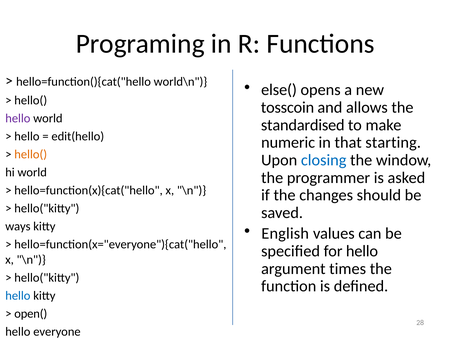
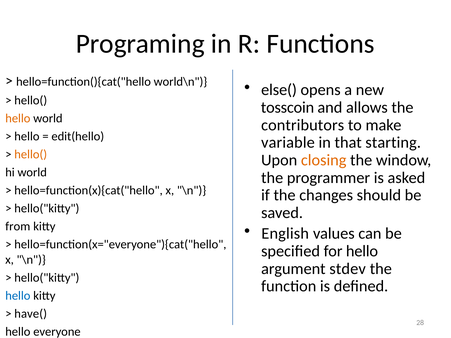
hello colour: purple -> orange (18, 118)
standardised: standardised -> contributors (303, 125)
numeric: numeric -> variable (288, 143)
closing colour: blue -> orange (324, 160)
ways: ways -> from (18, 227)
times: times -> stdev (348, 269)
open(: open( -> have( (31, 314)
